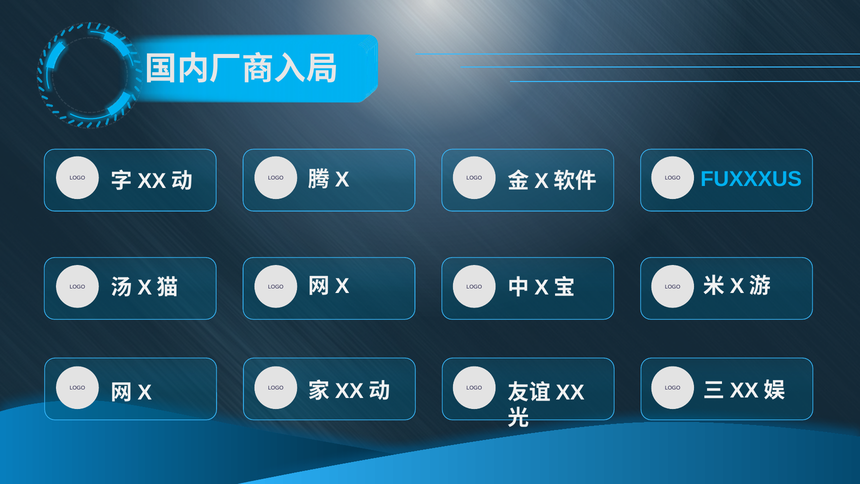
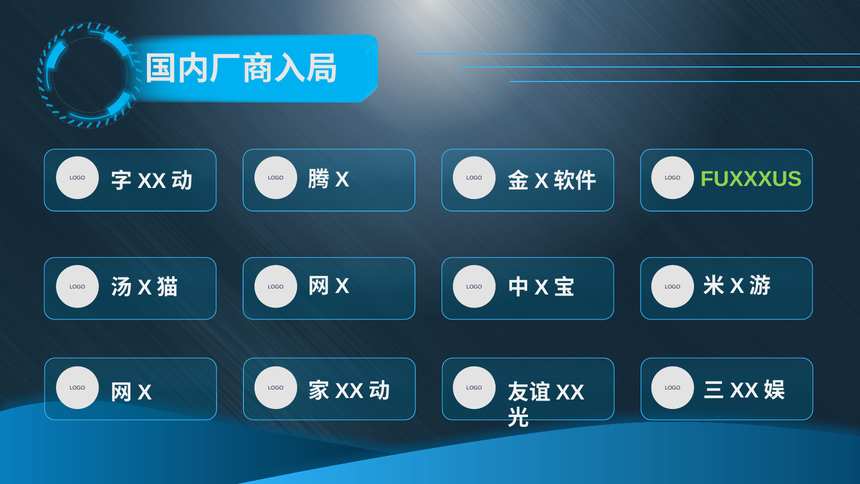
FUXXXUS colour: light blue -> light green (751, 179)
